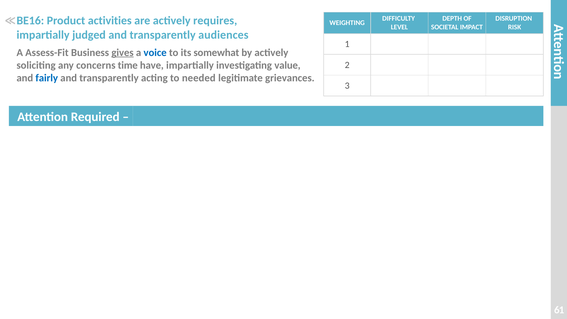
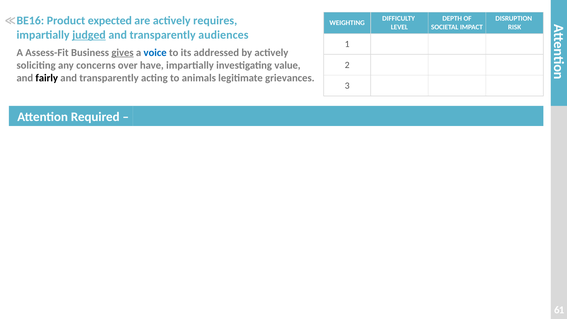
activities: activities -> expected (110, 21)
judged underline: none -> present (89, 35)
somewhat: somewhat -> addressed (216, 52)
time: time -> over (128, 65)
fairly colour: blue -> black (47, 78)
needed: needed -> animals (199, 78)
